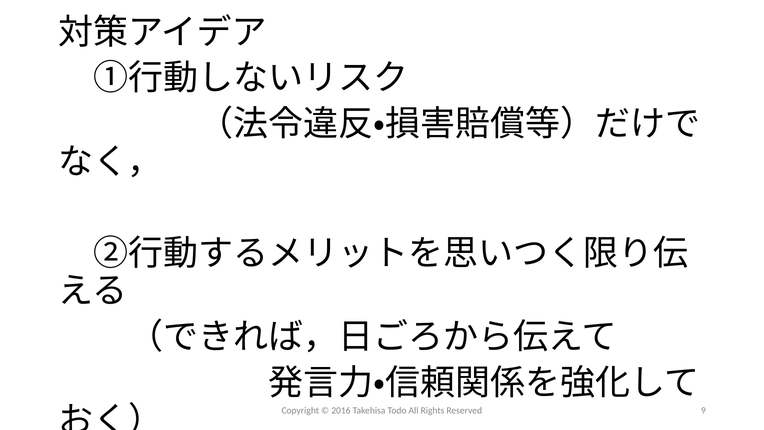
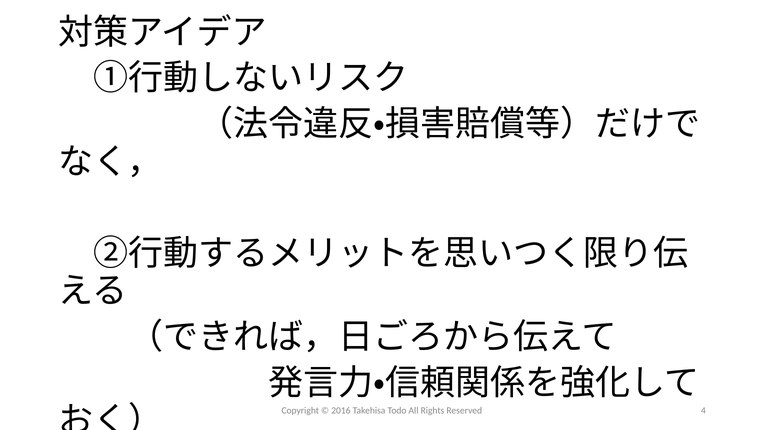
9: 9 -> 4 (703, 410)
